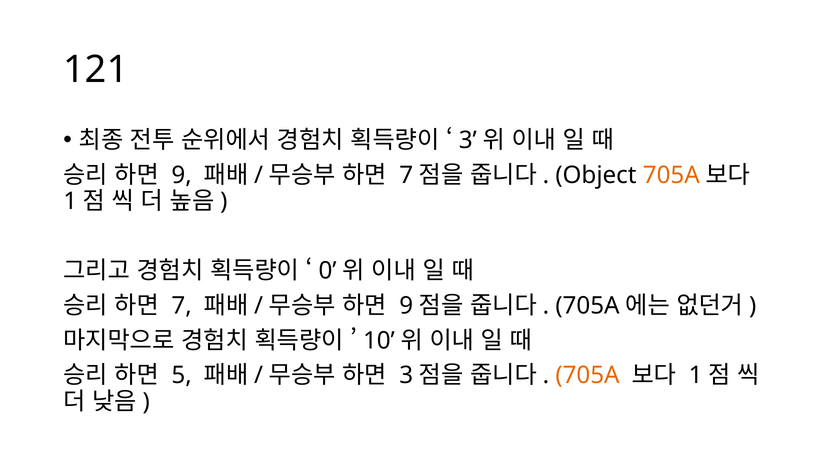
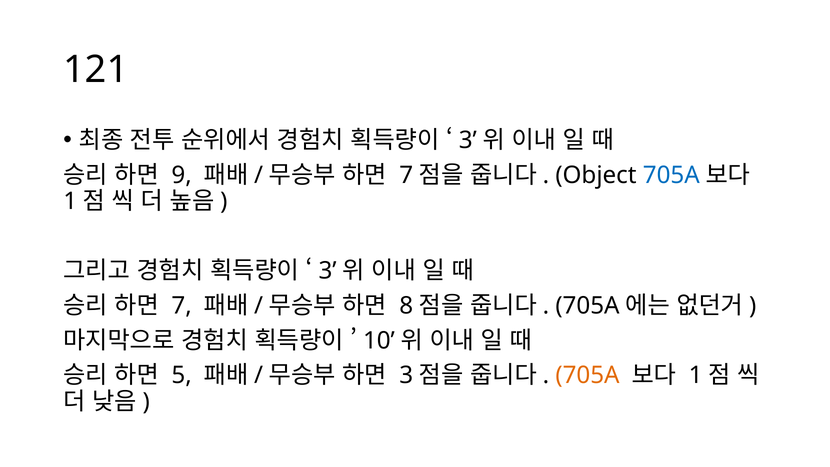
705A colour: orange -> blue (671, 175)
0: 0 -> 3 (328, 271)
9: 9 -> 8 (406, 306)
